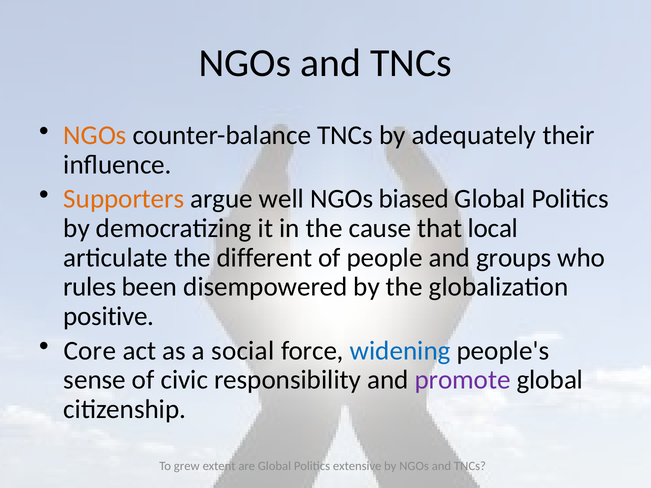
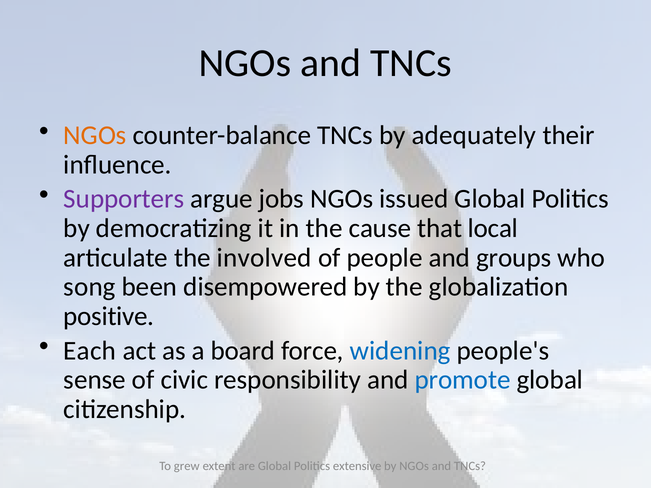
Supporters colour: orange -> purple (124, 199)
well: well -> jobs (281, 199)
biased: biased -> issued (414, 199)
different: different -> involved (264, 258)
rules: rules -> song (90, 287)
Core: Core -> Each (90, 351)
social: social -> board (243, 351)
promote colour: purple -> blue (463, 380)
